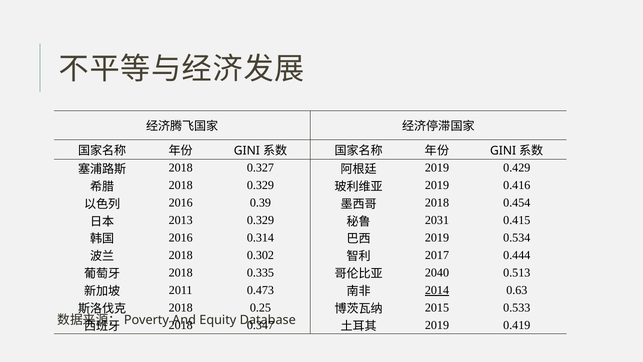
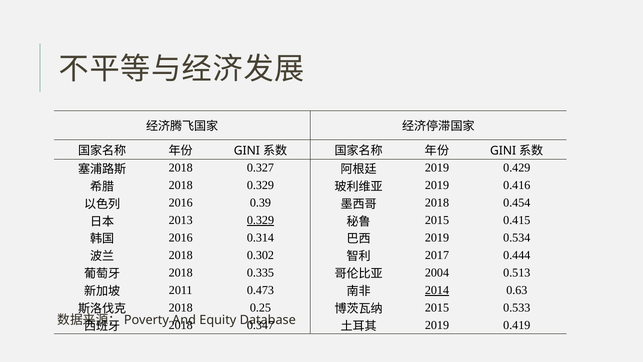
0.329 underline: none -> present (260, 220)
2031: 2031 -> 2015 (437, 220)
2040: 2040 -> 2004 (437, 273)
